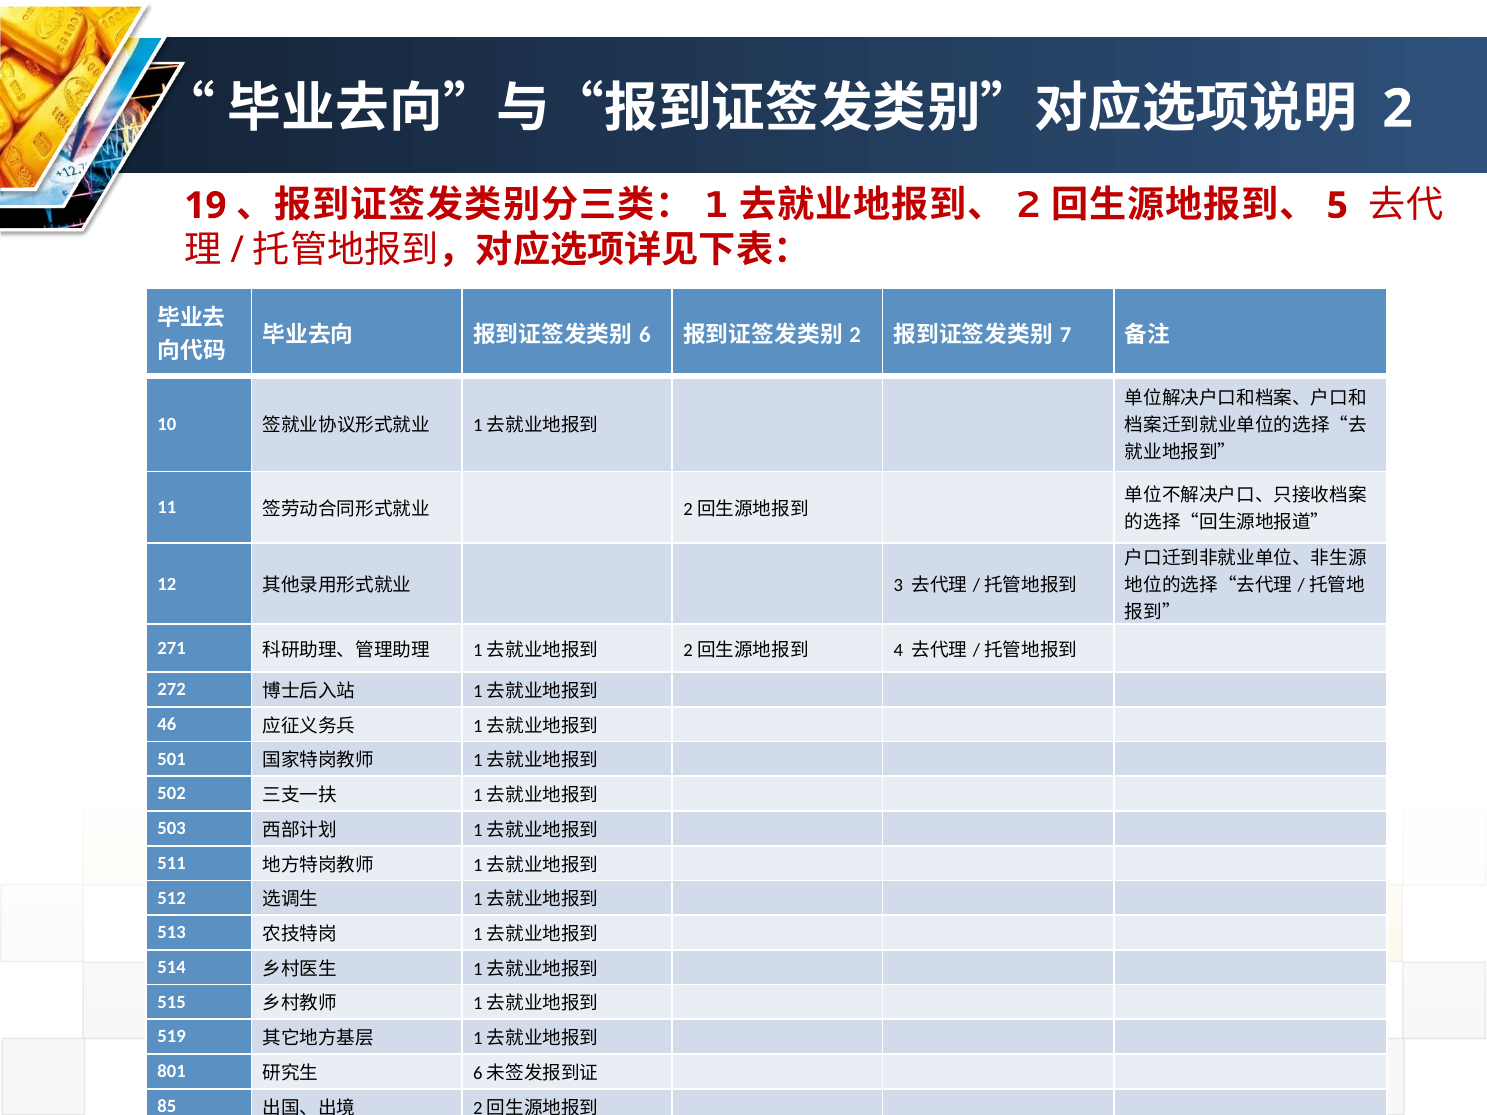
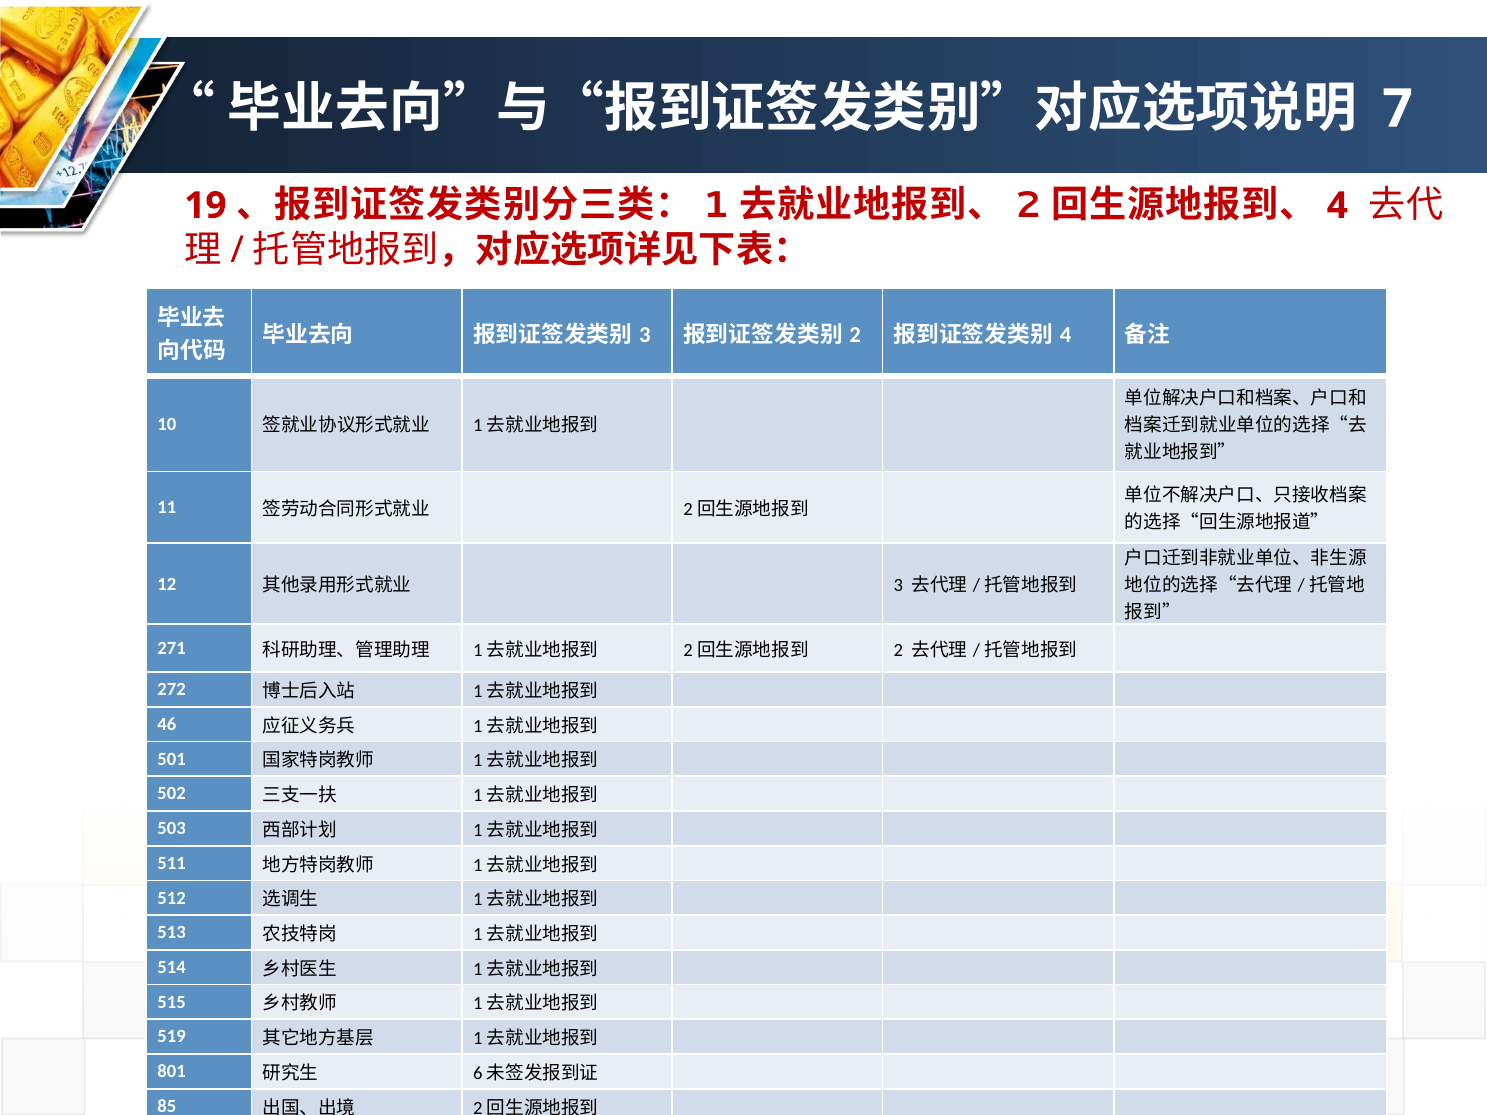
2: 2 -> 7 (1398, 109)
5: 5 -> 4 (1337, 206)
6: 6 -> 3 (645, 335)
7: 7 -> 4 (1066, 335)
4: 4 -> 2 (898, 650)
